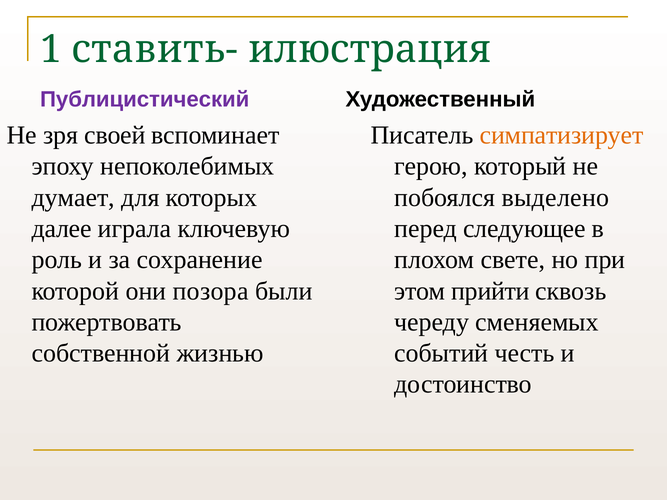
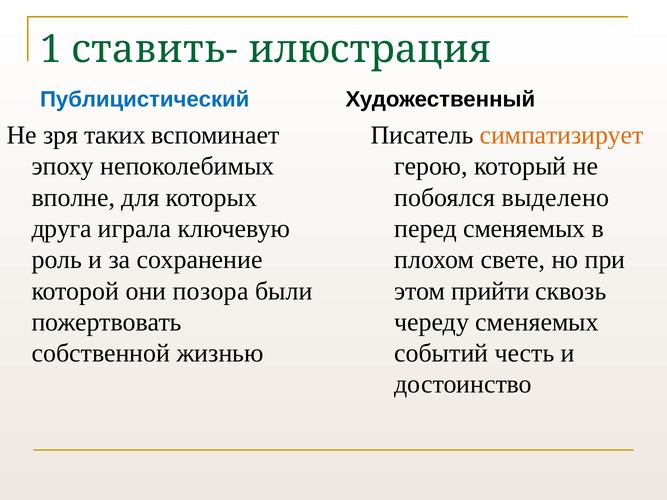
Публицистический colour: purple -> blue (145, 100)
своей: своей -> таких (115, 135)
думает: думает -> вполне (73, 198)
далее: далее -> друга (62, 229)
перед следующее: следующее -> сменяемых (524, 229)
